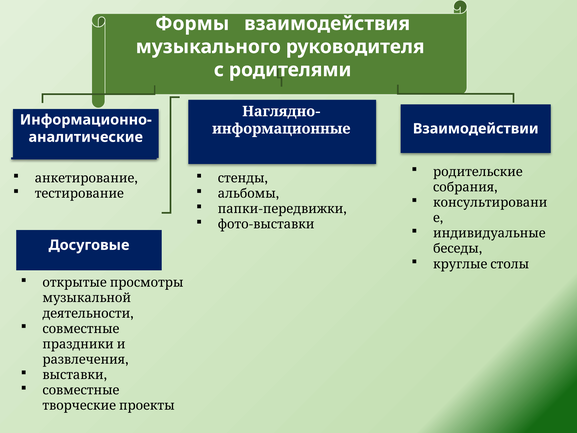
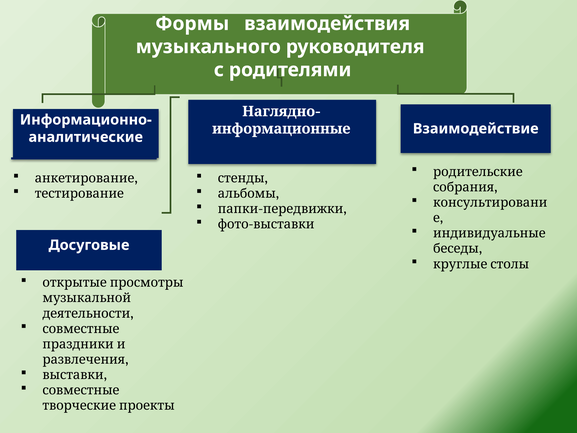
Взаимодействии: Взаимодействии -> Взаимодействие (476, 129)
